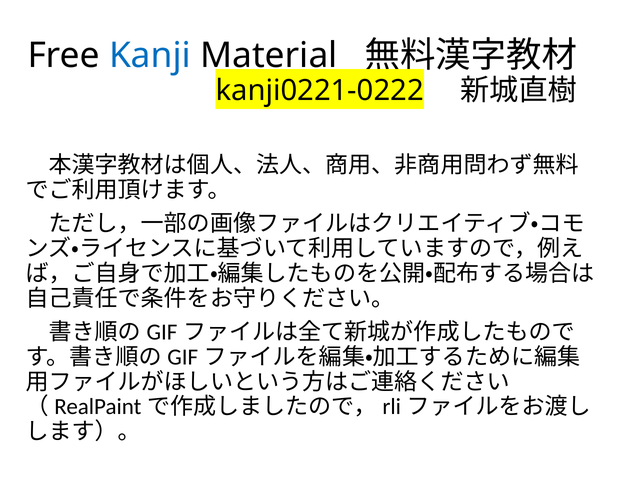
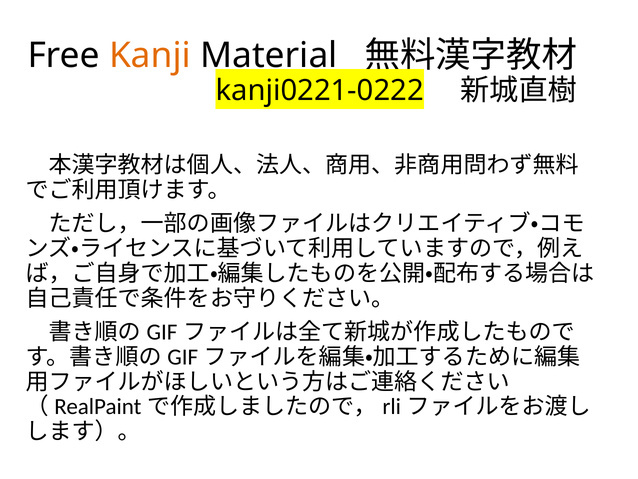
Kanji colour: blue -> orange (150, 56)
